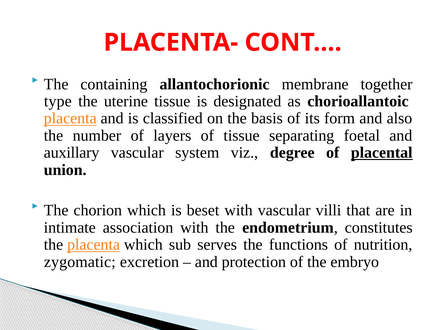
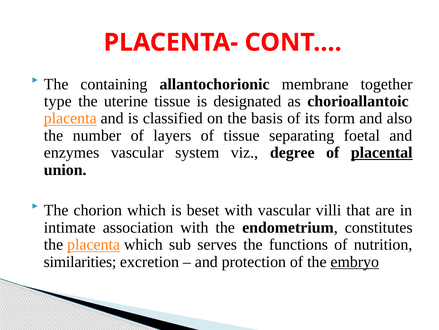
auxillary: auxillary -> enzymes (72, 152)
zygomatic: zygomatic -> similarities (80, 261)
embryo underline: none -> present (355, 261)
